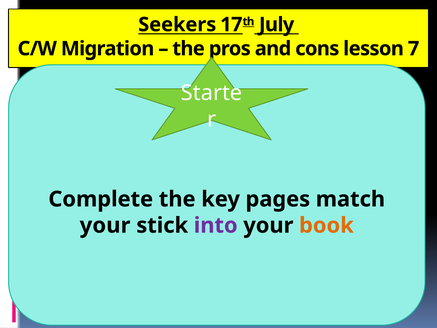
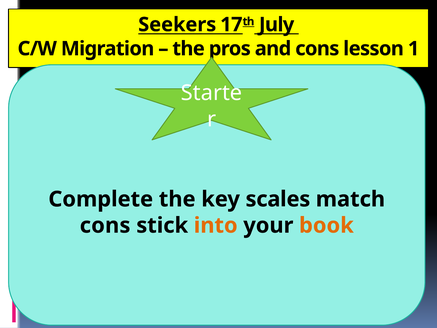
7: 7 -> 1 (414, 49)
pages: pages -> scales (278, 199)
your: your -> cons (105, 225)
into colour: purple -> orange (216, 225)
